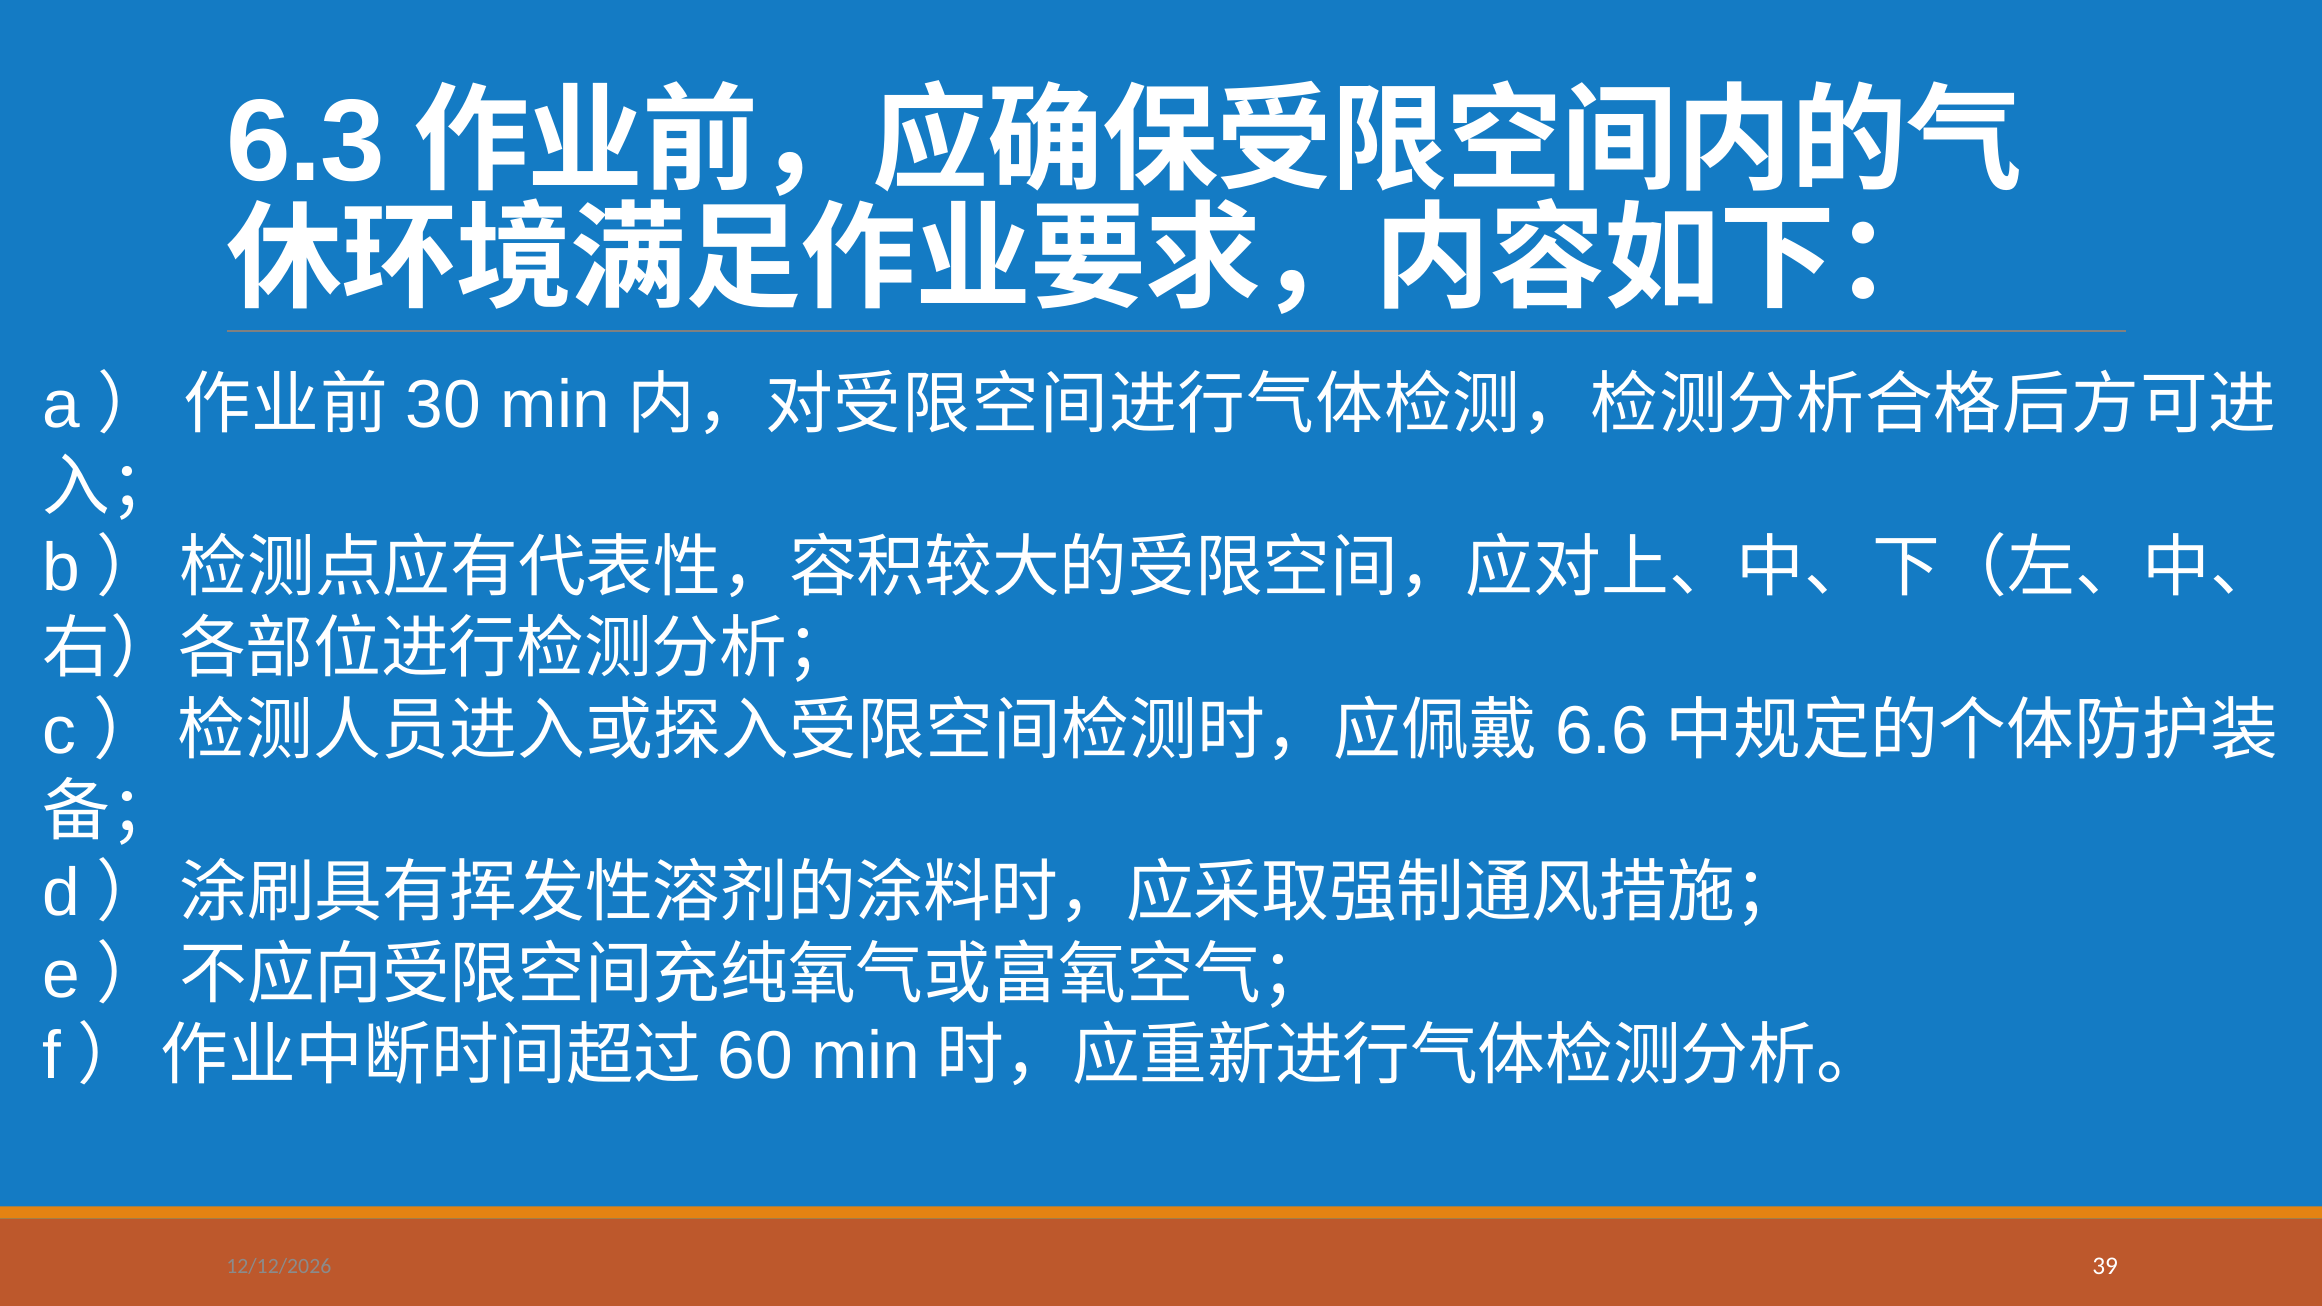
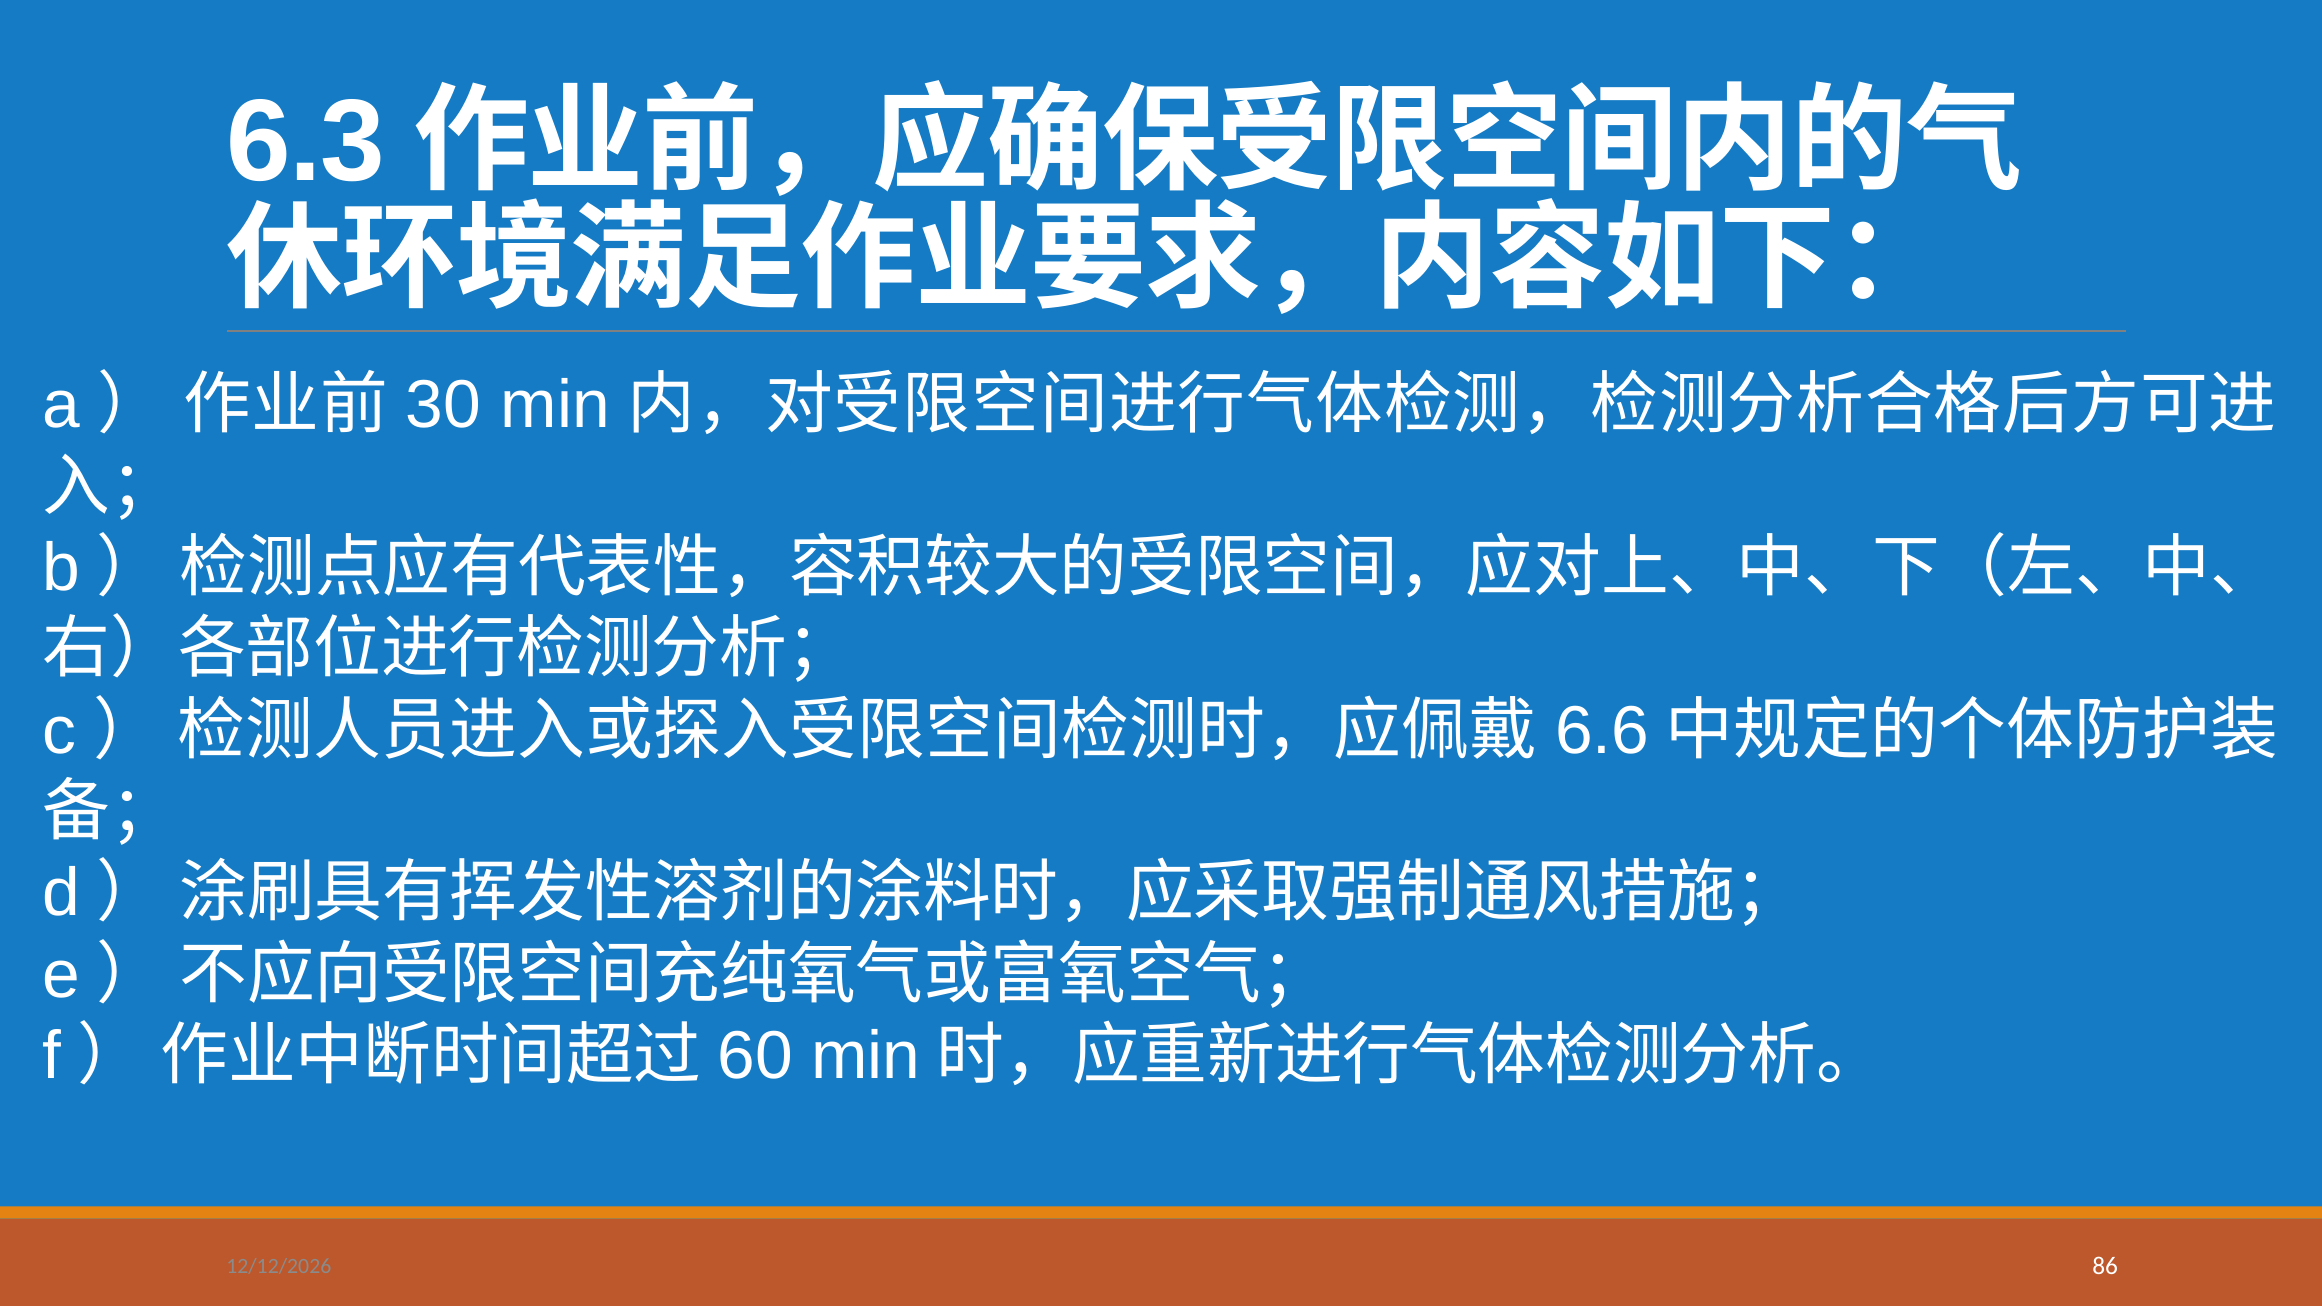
39: 39 -> 86 (2105, 1267)
